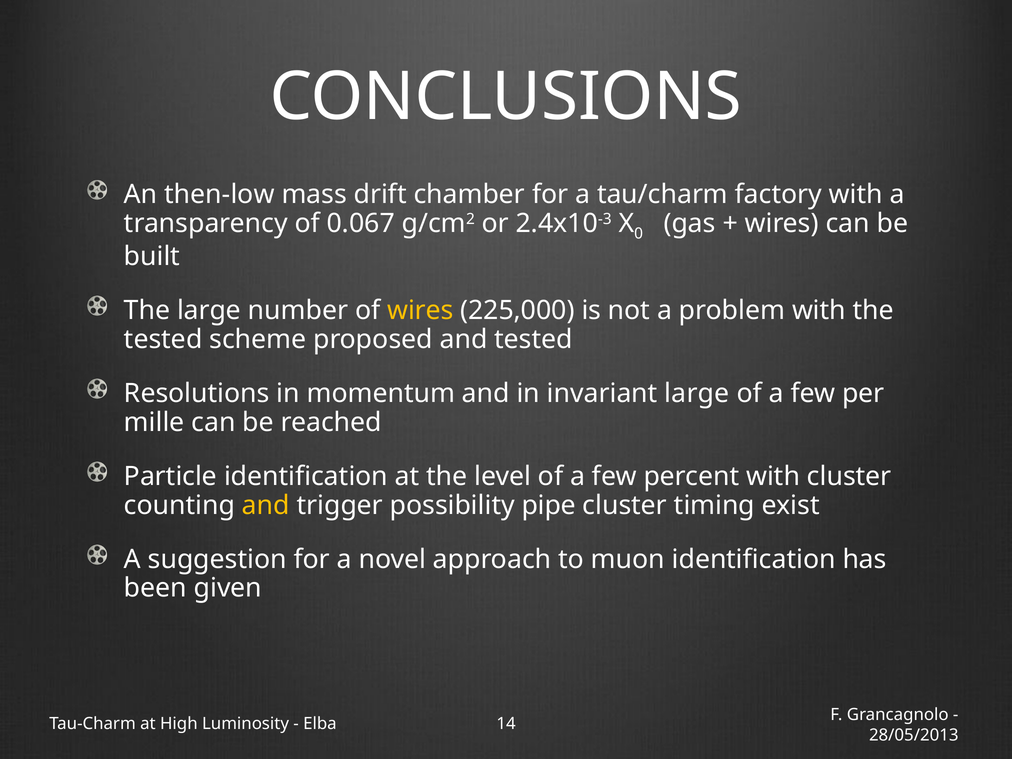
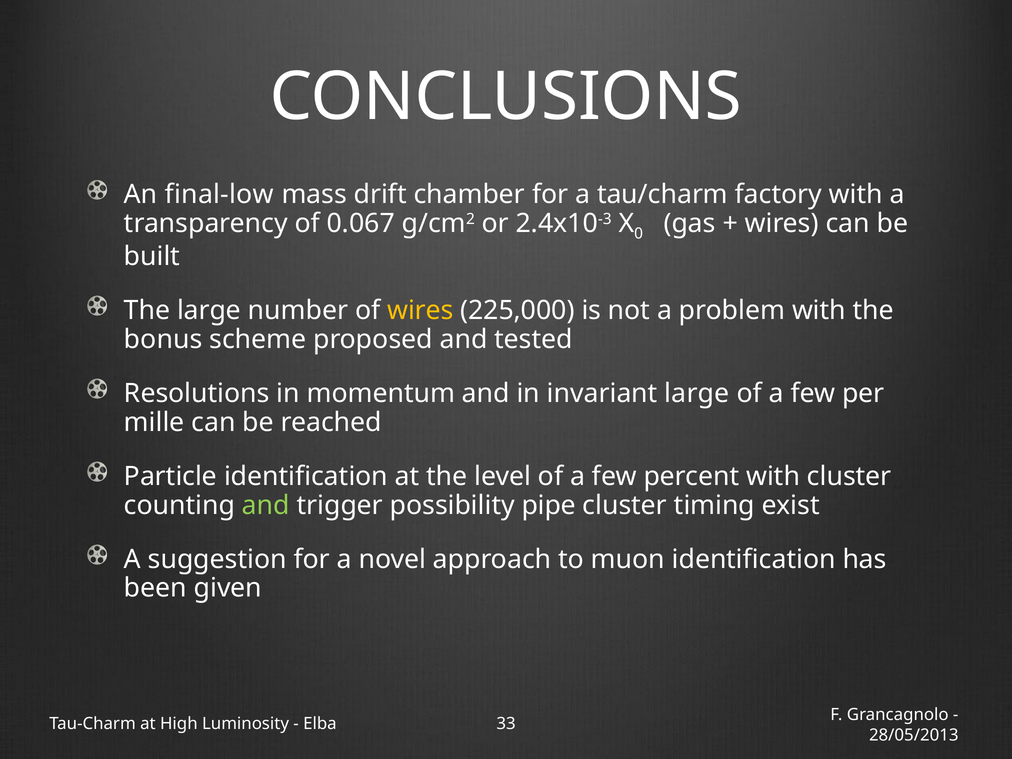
then-low: then-low -> final-low (219, 195)
tested: tested -> bonus (163, 339)
and colour: yellow -> light green (266, 505)
14: 14 -> 33 (506, 723)
